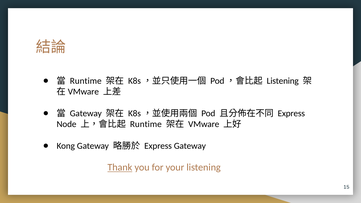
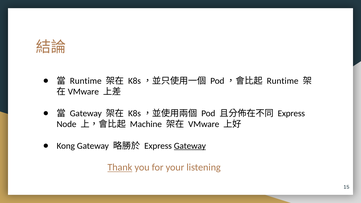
Listening: Listening -> Runtime (283, 81)
Runtime: Runtime -> Machine (146, 124)
Gateway underline: none -> present (190, 146)
